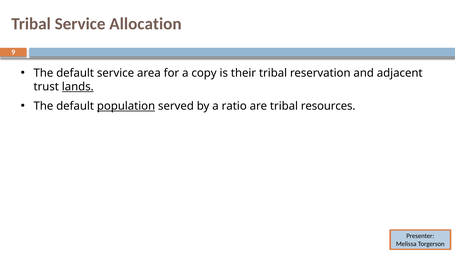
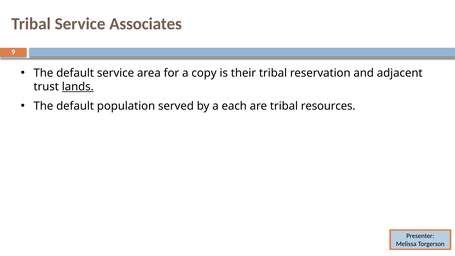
Allocation: Allocation -> Associates (146, 24)
population underline: present -> none (126, 106)
ratio: ratio -> each (234, 106)
